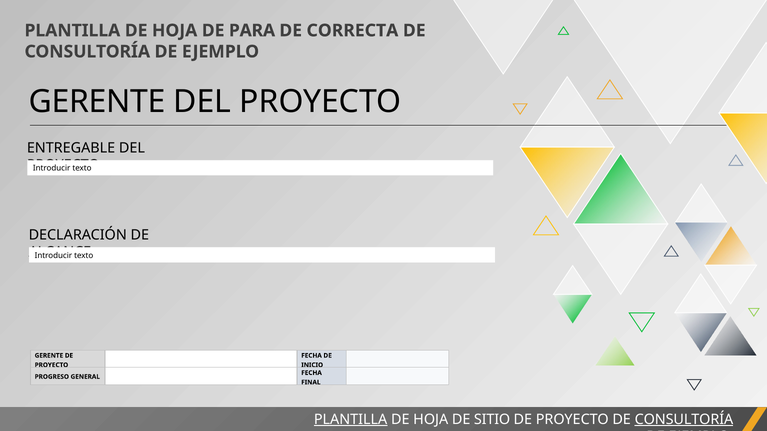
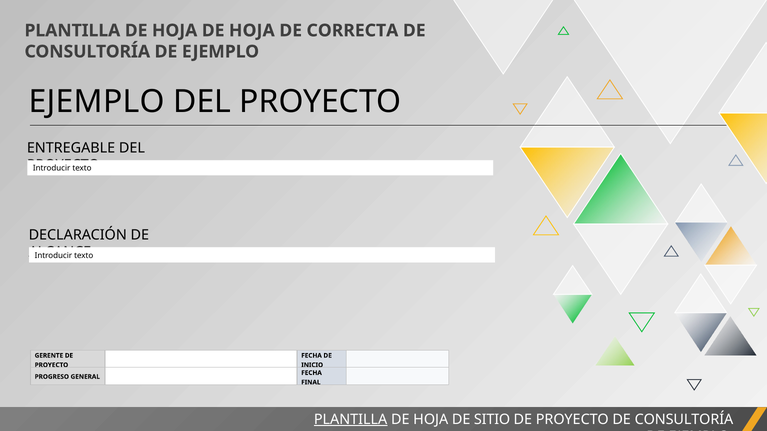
HOJA DE PARA: PARA -> HOJA (252, 31)
GERENTE: GERENTE -> EJEMPLO (97, 102)
CONSULTORÍA underline: present -> none (684, 420)
